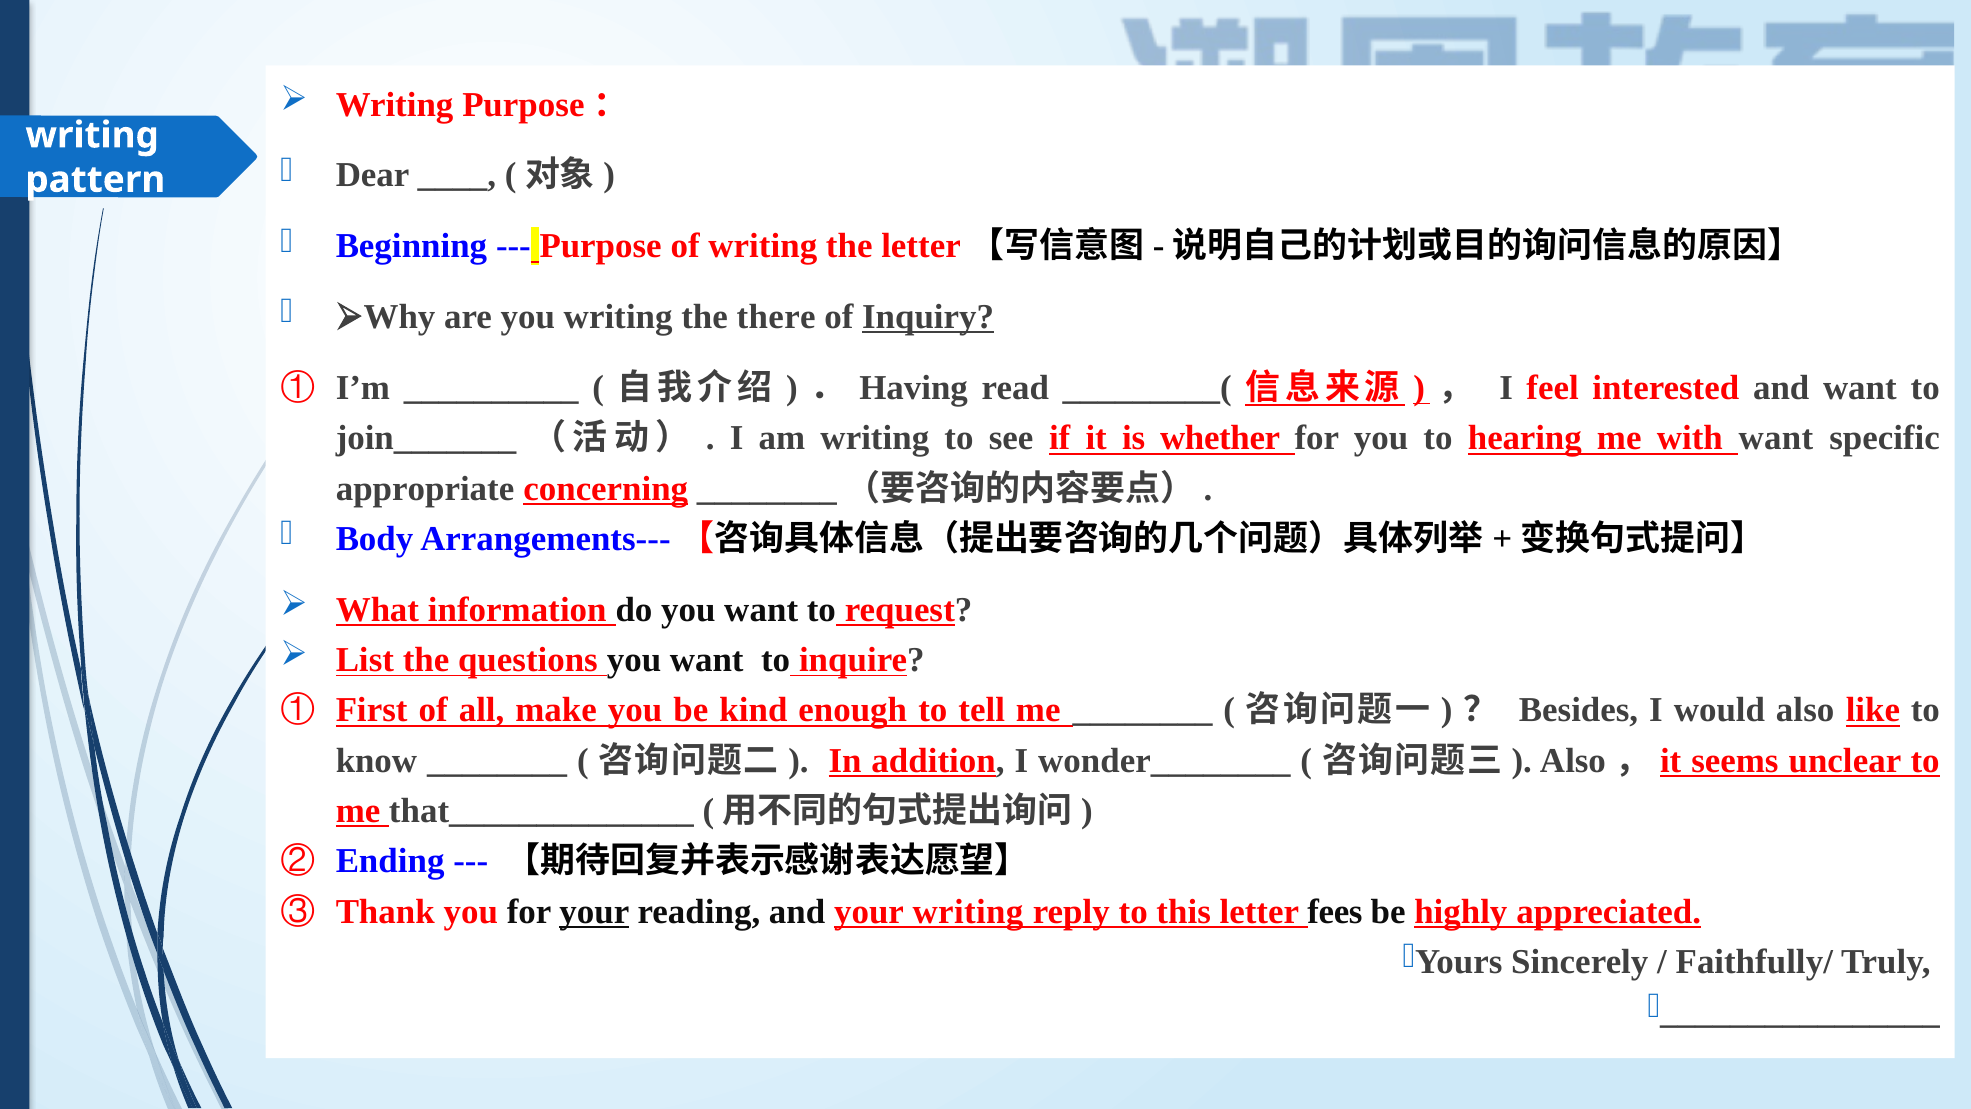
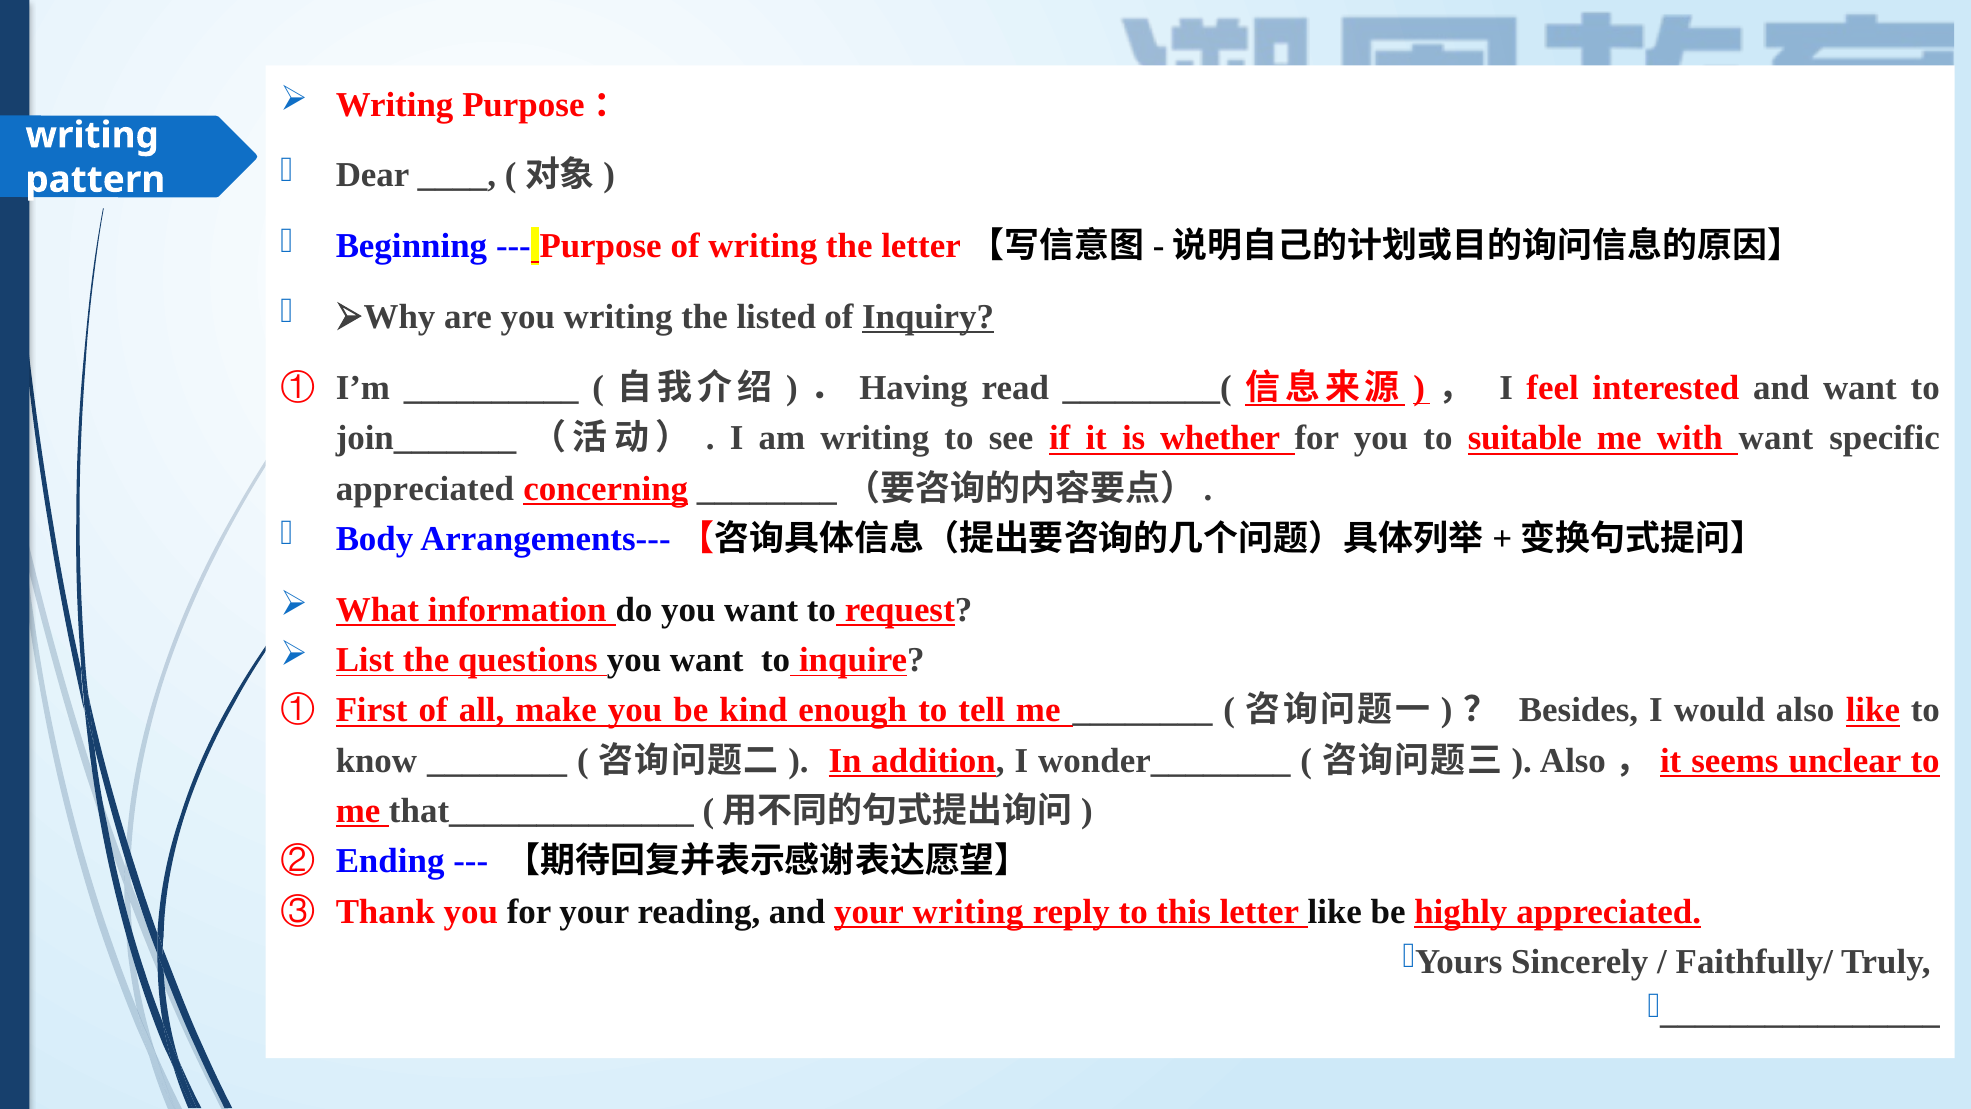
there: there -> listed (776, 317)
hearing: hearing -> suitable (1525, 438)
appropriate: appropriate -> appreciated (425, 488)
your underline: present -> none (594, 911)
letter fees: fees -> like (1335, 911)
